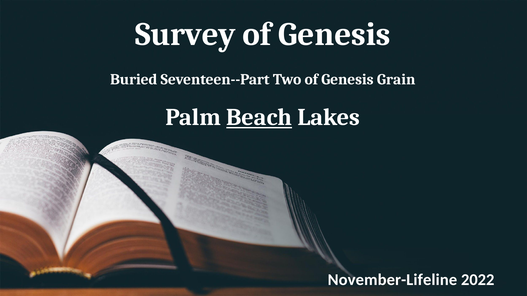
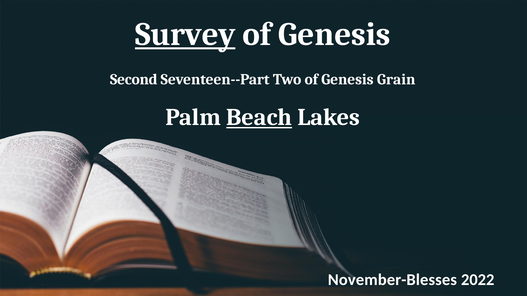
Survey underline: none -> present (185, 34)
Buried: Buried -> Second (134, 80)
November-Lifeline: November-Lifeline -> November-Blesses (392, 280)
